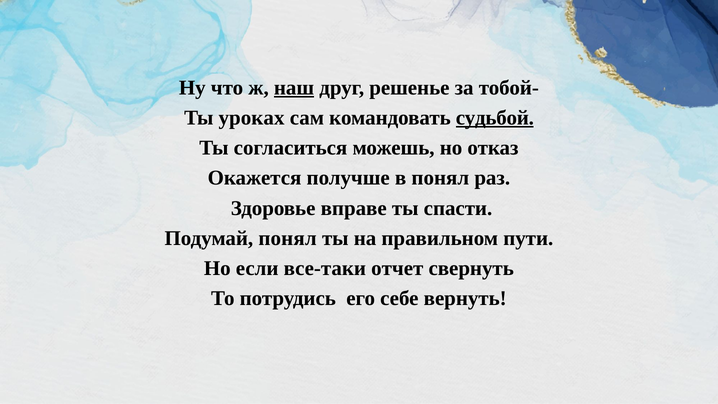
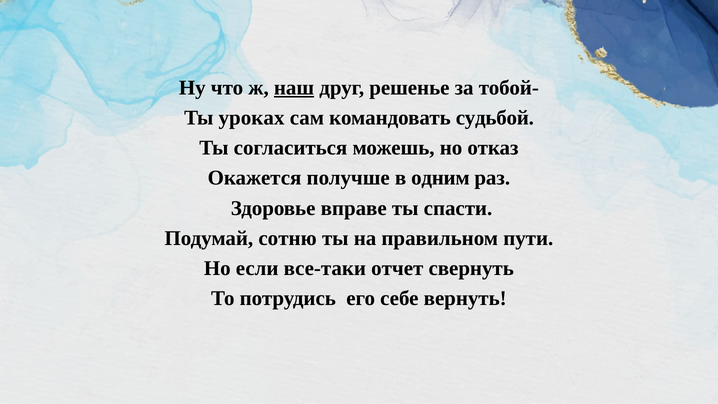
судьбой underline: present -> none (495, 118)
в понял: понял -> одним (440, 178)
Подумай понял: понял -> сотню (288, 238)
